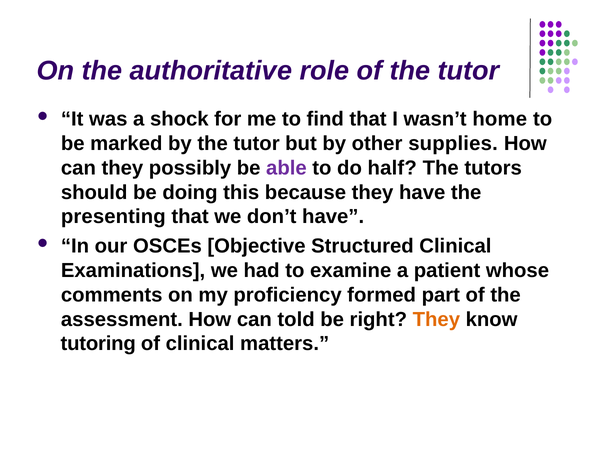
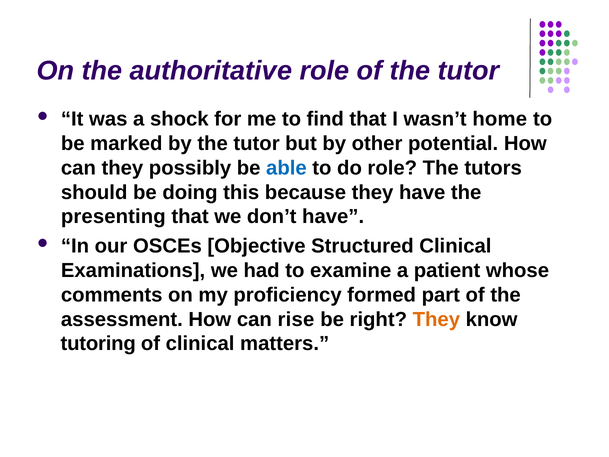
supplies: supplies -> potential (453, 144)
able colour: purple -> blue (286, 168)
do half: half -> role (392, 168)
told: told -> rise (296, 319)
